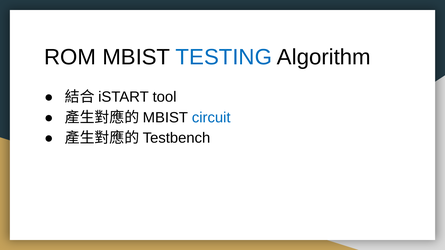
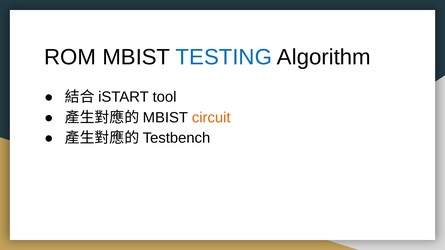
circuit colour: blue -> orange (211, 118)
